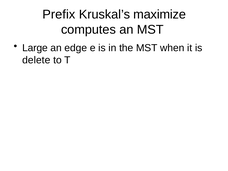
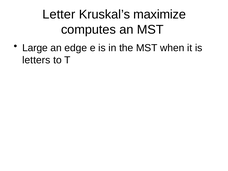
Prefix: Prefix -> Letter (59, 14)
delete: delete -> letters (36, 60)
